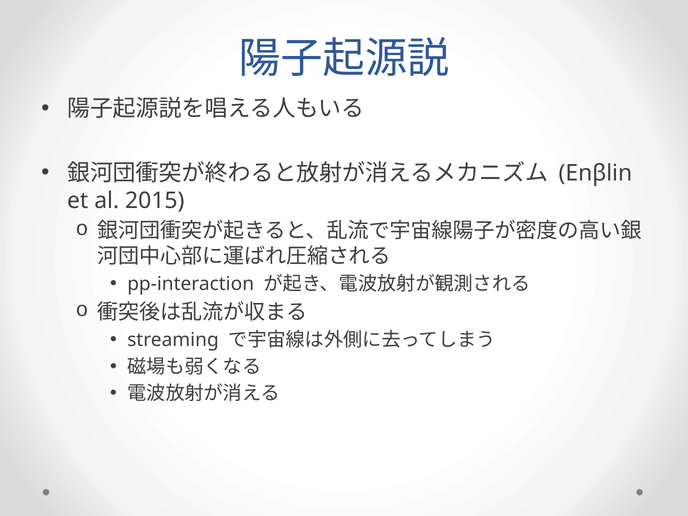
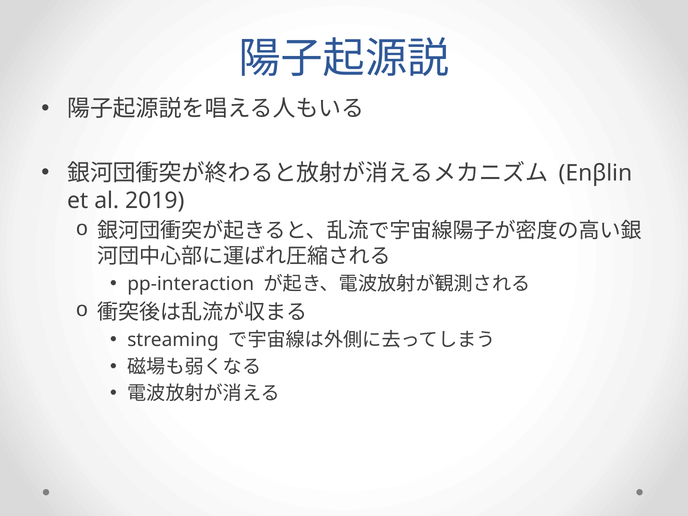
2015: 2015 -> 2019 (155, 201)
